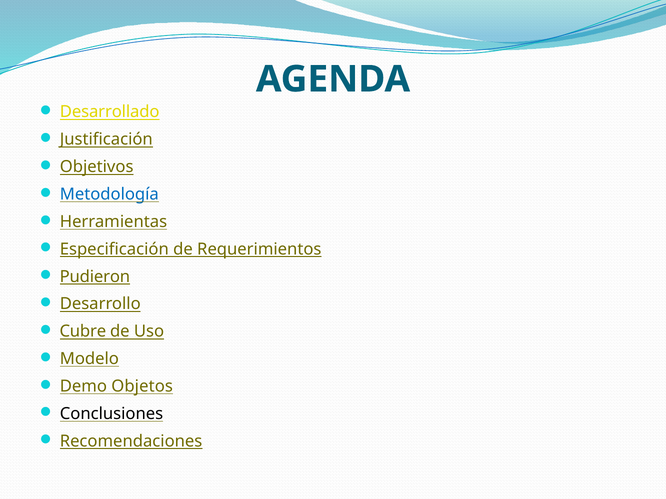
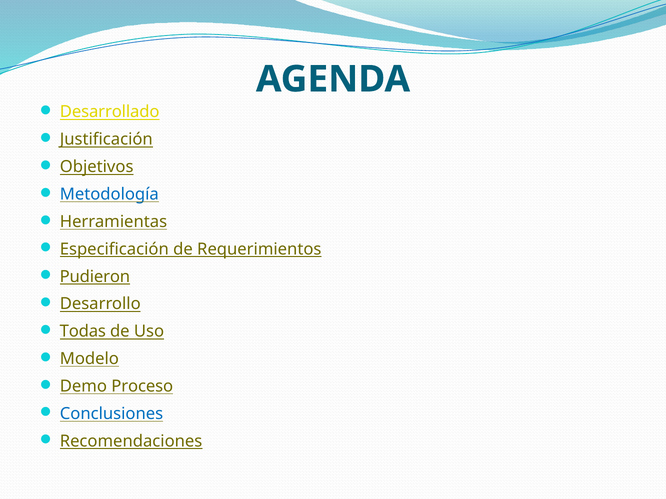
Cubre: Cubre -> Todas (83, 332)
Objetos: Objetos -> Proceso (142, 387)
Conclusiones colour: black -> blue (111, 414)
